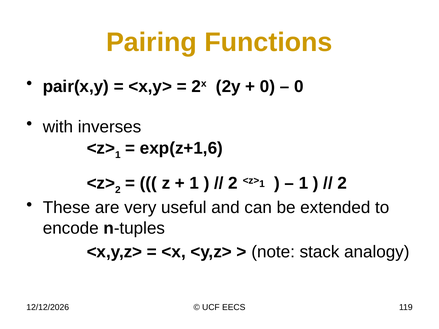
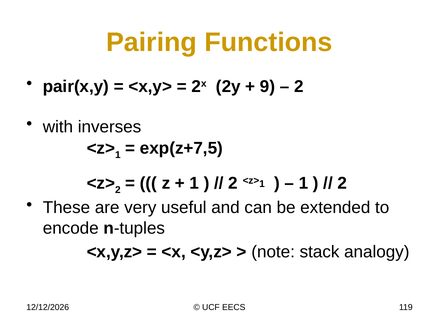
0: 0 -> 9 (268, 87)
0: 0 -> 2 (299, 87)
exp(z+1,6: exp(z+1,6 -> exp(z+7,5 (181, 148)
